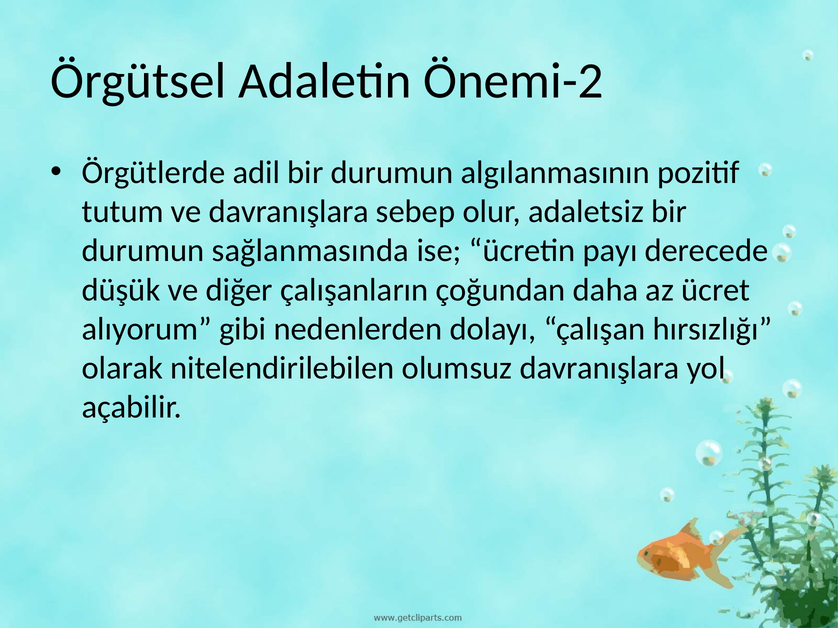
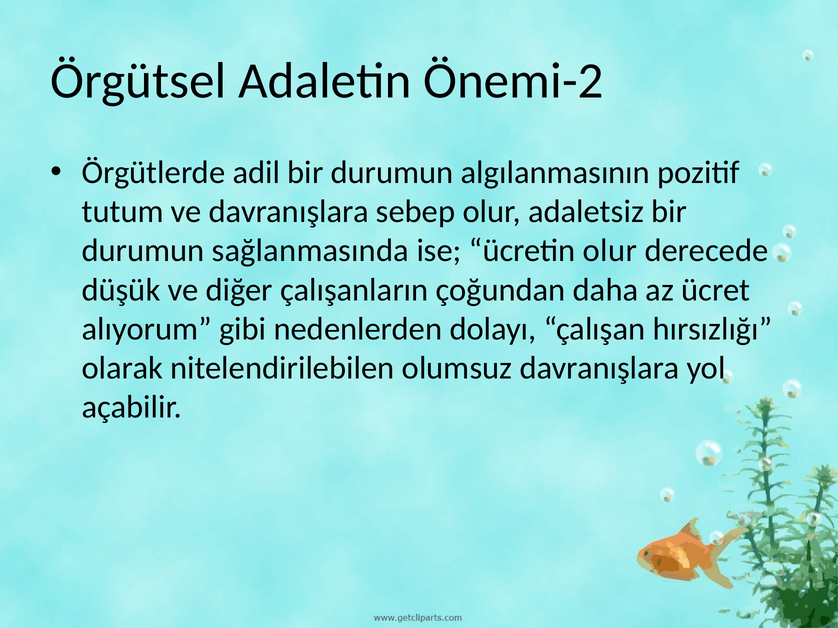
ücretin payı: payı -> olur (610, 251)
